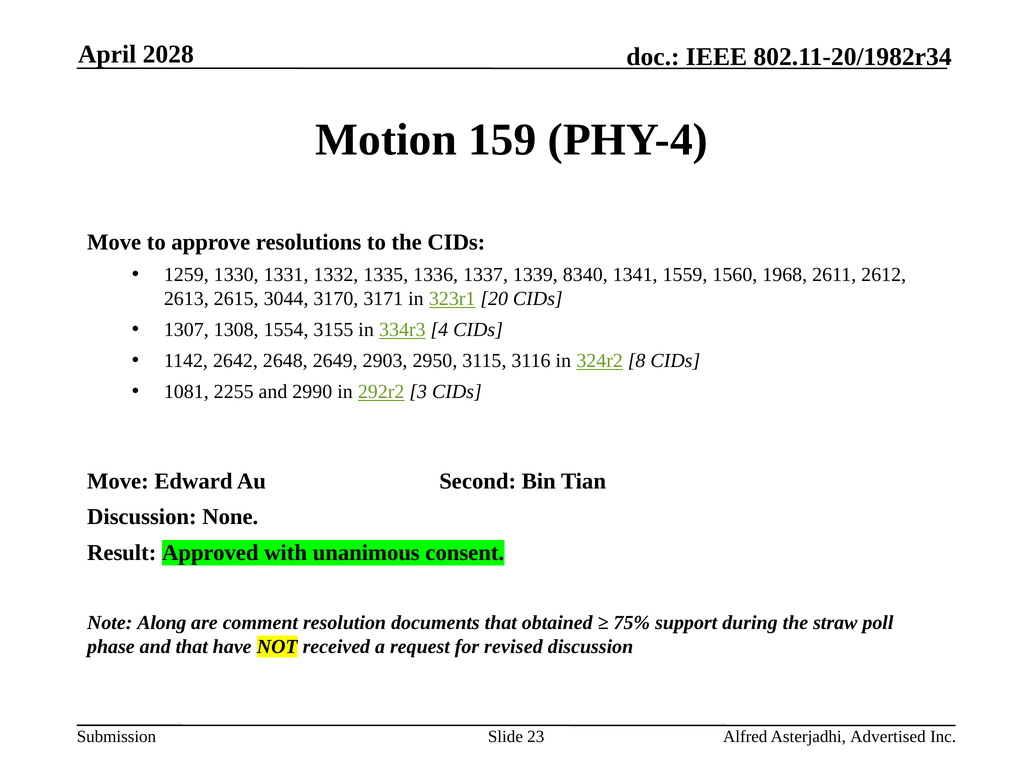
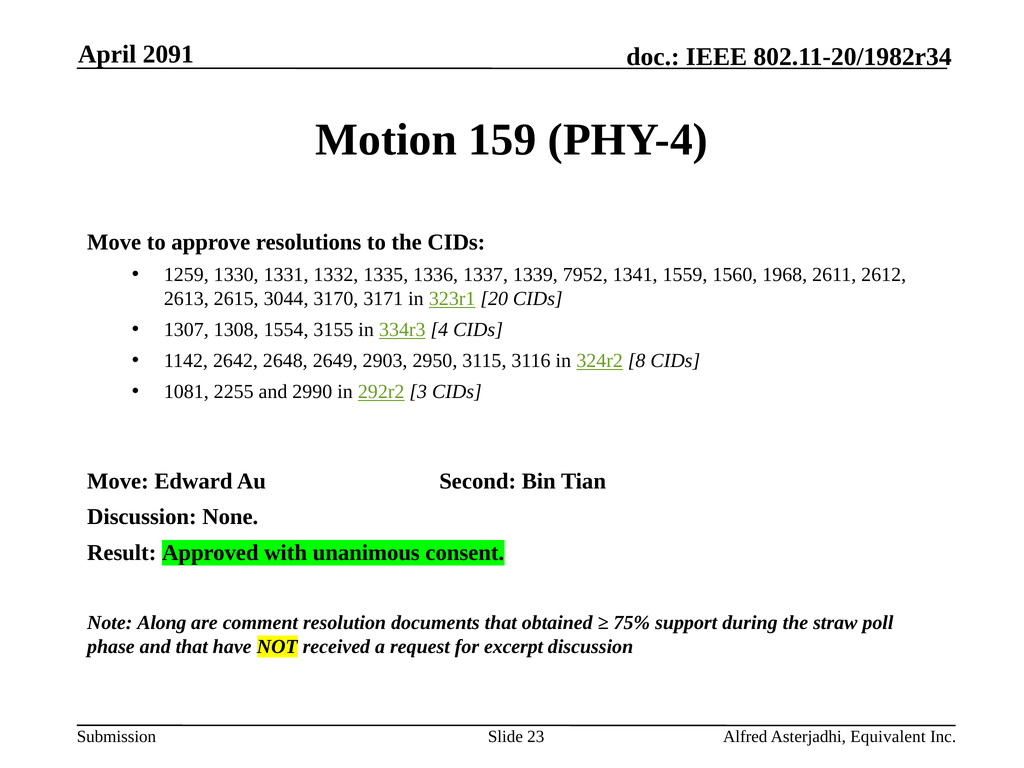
2028: 2028 -> 2091 (168, 54)
8340: 8340 -> 7952 (585, 275)
revised: revised -> excerpt (514, 647)
Advertised: Advertised -> Equivalent (888, 737)
